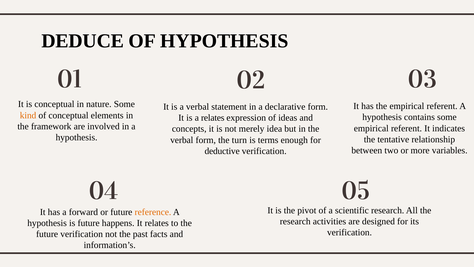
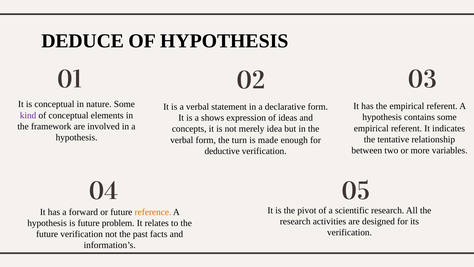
kind colour: orange -> purple (28, 115)
a relates: relates -> shows (213, 118)
terms: terms -> made (268, 140)
happens: happens -> problem (118, 223)
